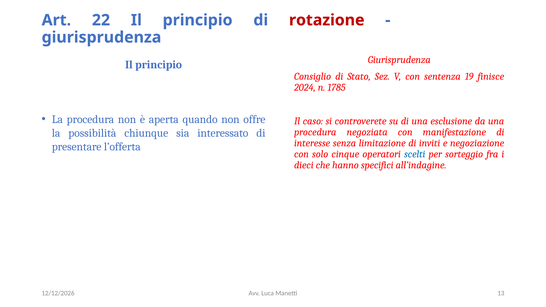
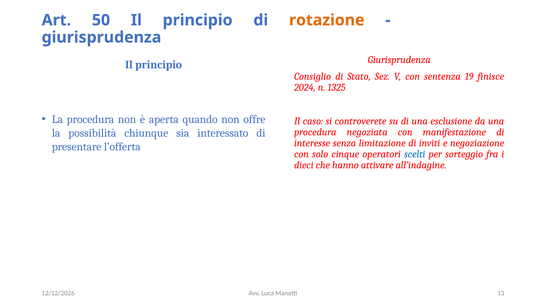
22: 22 -> 50 (101, 20)
rotazione colour: red -> orange (327, 20)
1785: 1785 -> 1325 (336, 88)
specifici: specifici -> attivare (377, 165)
